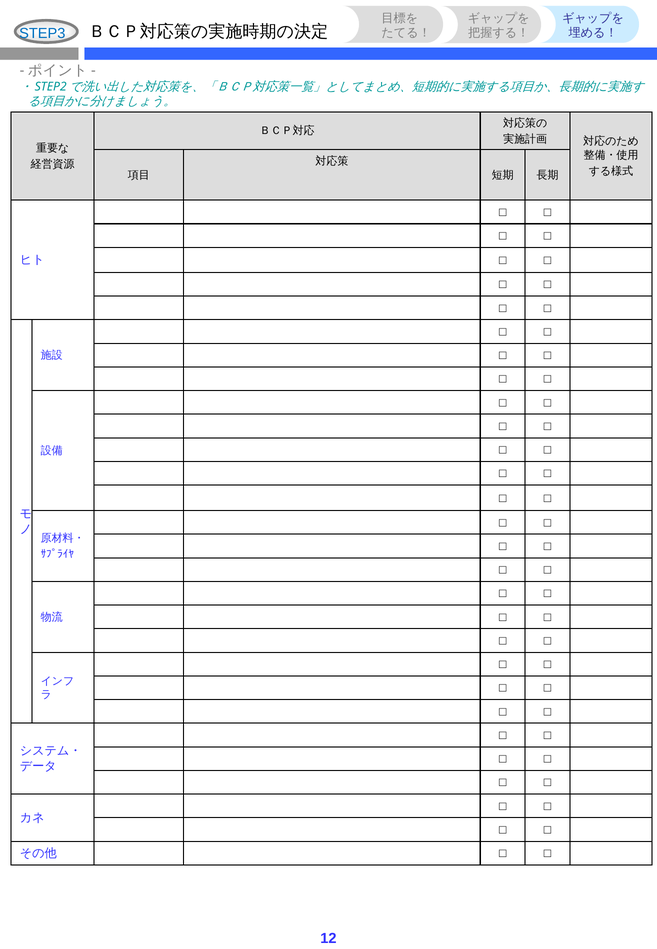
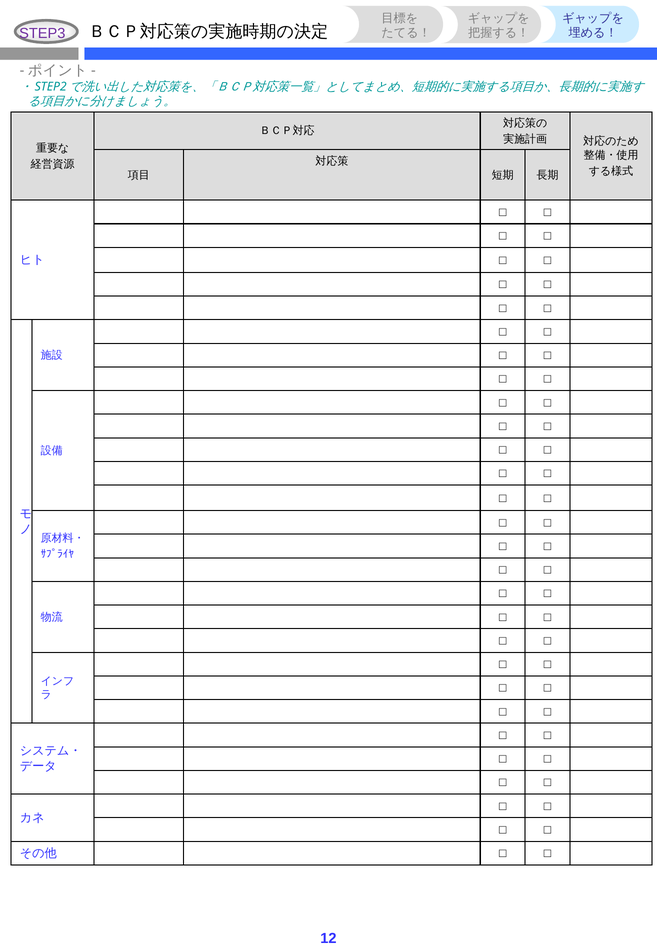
STEP3 colour: blue -> purple (42, 33)
